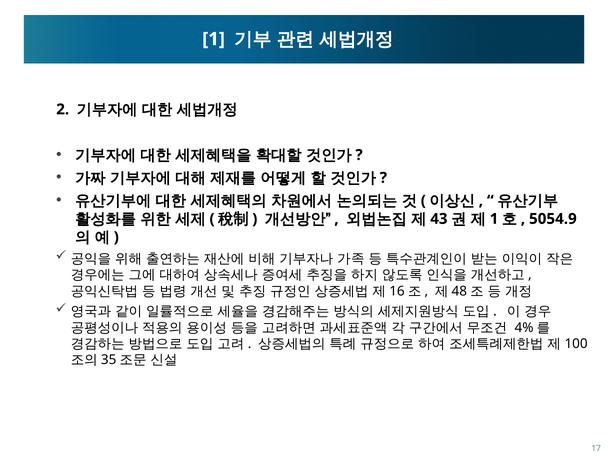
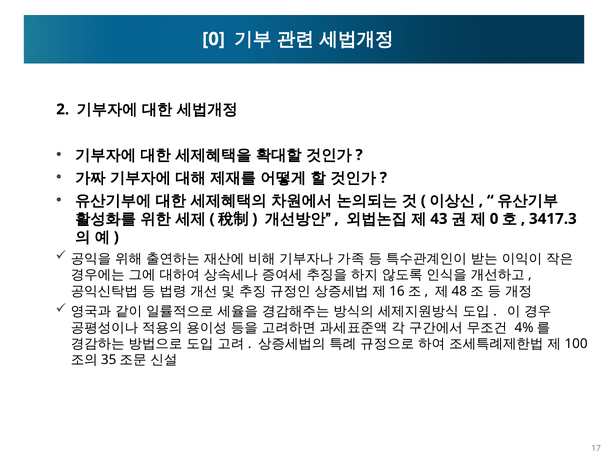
1: 1 -> 0 (214, 39)
1: 1 -> 0 (494, 219)
5054.9: 5054.9 -> 3417.3 (553, 219)
